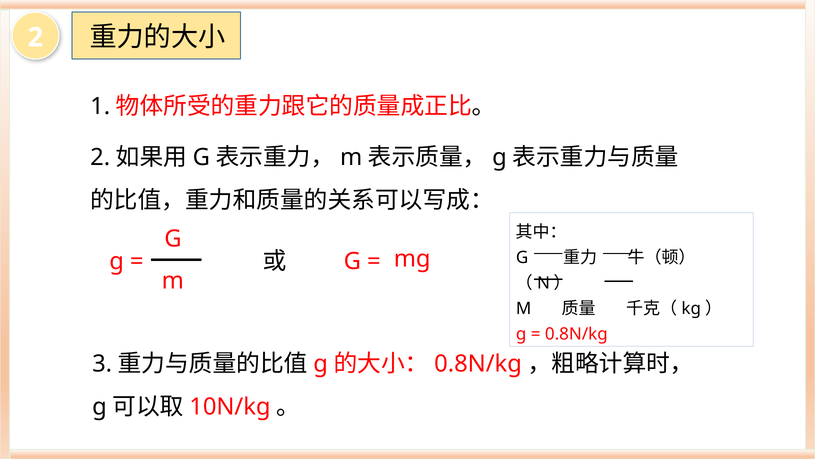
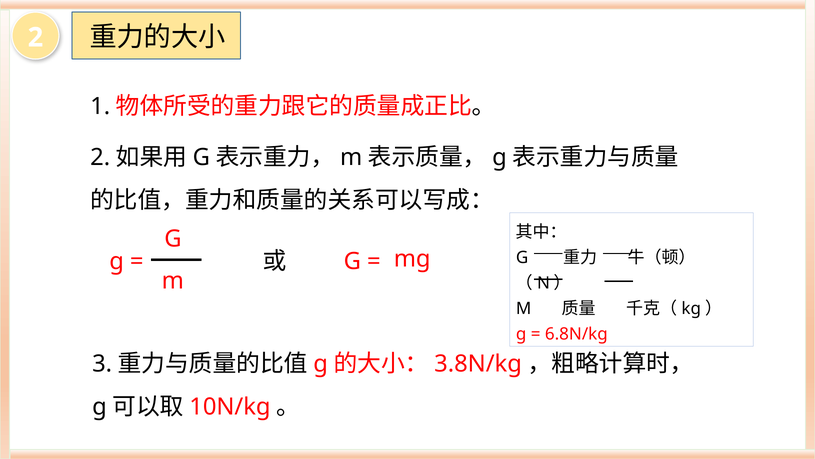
0.8N/kg: 0.8N/kg -> 6.8N/kg (576, 334)
0.8N/kg: 0.8N/kg -> 3.8N/kg (478, 363)
